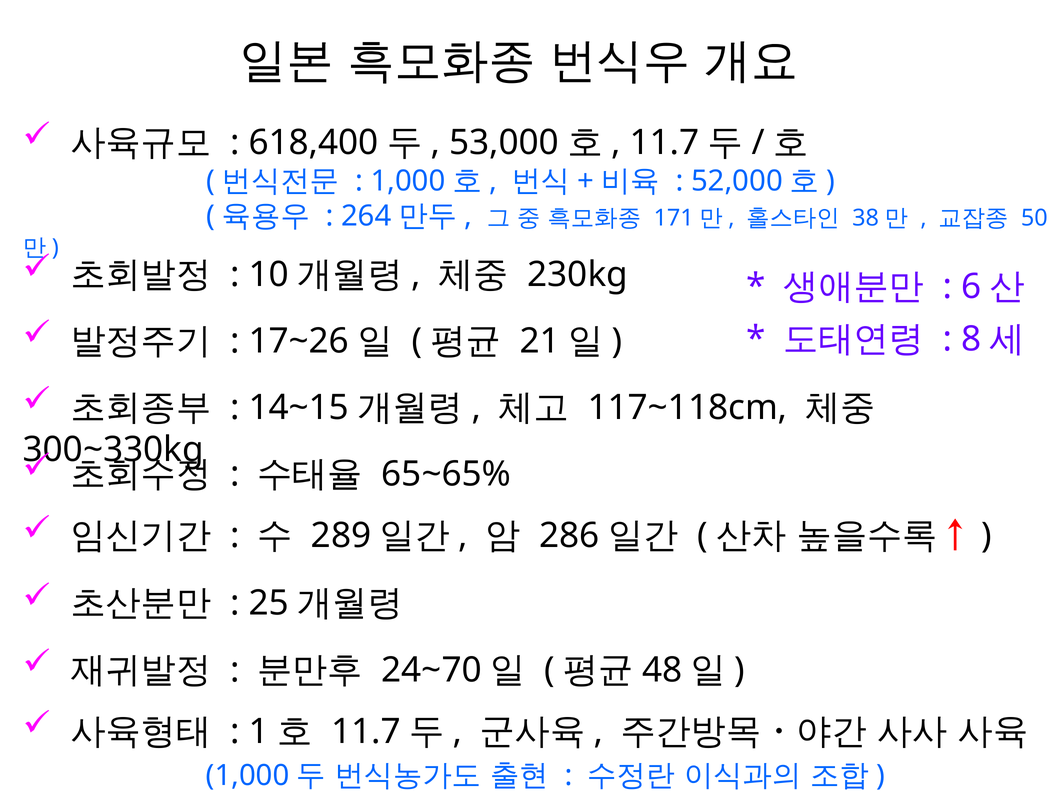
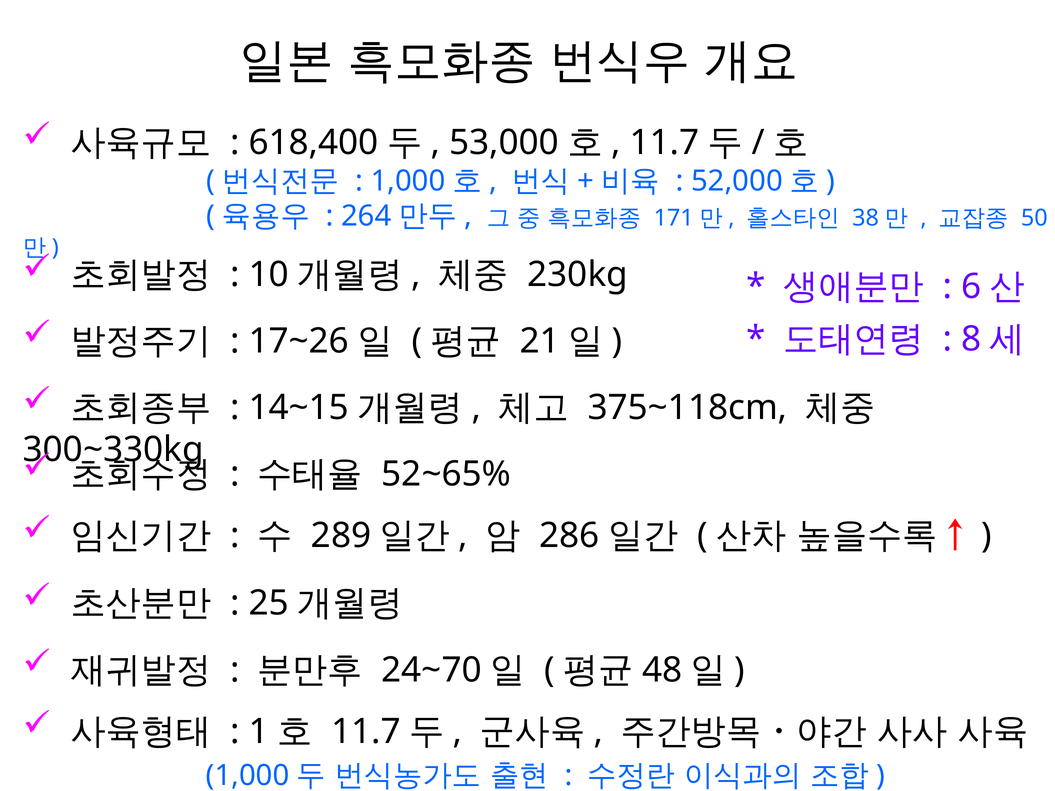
117~118cm: 117~118cm -> 375~118cm (687, 408)
65~65%: 65~65% -> 52~65% (446, 474)
